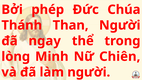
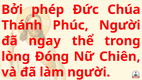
Than: Than -> Phúc (71, 25)
Minh: Minh -> Đóng (52, 56)
